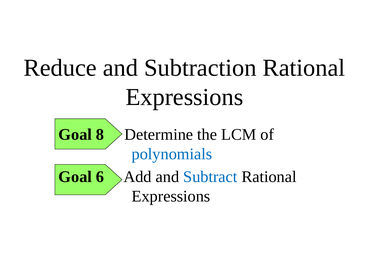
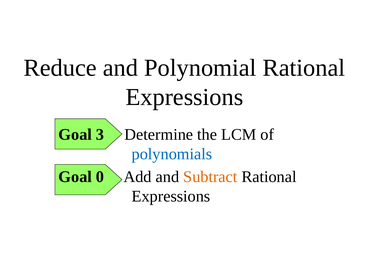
Subtraction: Subtraction -> Polynomial (200, 68)
8: 8 -> 3 (100, 135)
6: 6 -> 0 (100, 177)
Subtract colour: blue -> orange (210, 177)
